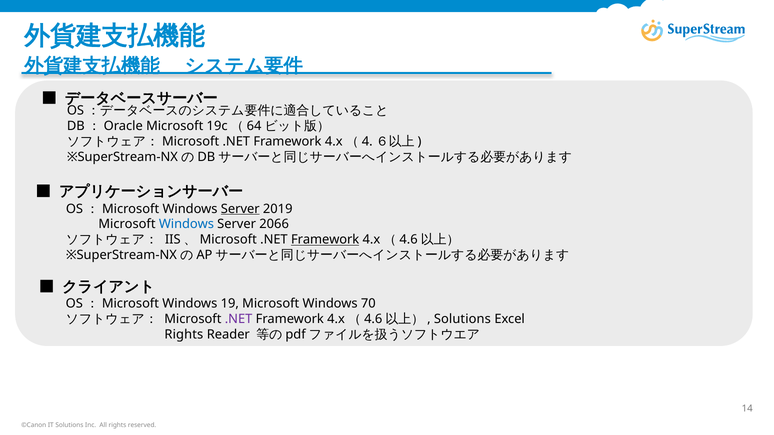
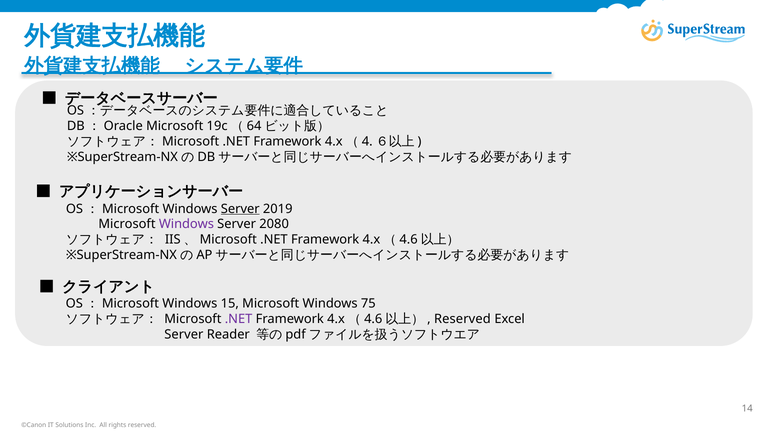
Windows colour: blue -> purple (186, 224)
2066: 2066 -> 2080 (274, 224)
Framework underline: present -> none (325, 240)
19: 19 -> 15 (230, 304)
70: 70 -> 75 (368, 304)
Solutions: Solutions -> Reserved (462, 319)
Rights: Rights -> Server (184, 335)
